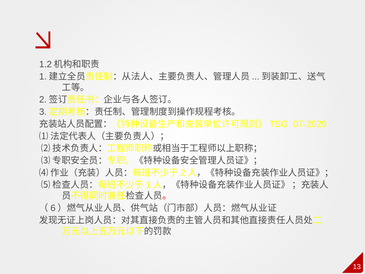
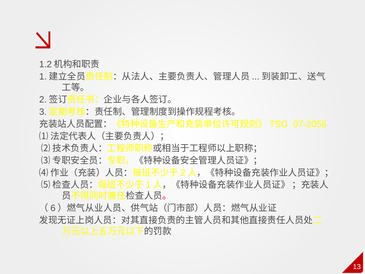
07-2029: 07-2029 -> 07-2056 (310, 124)
